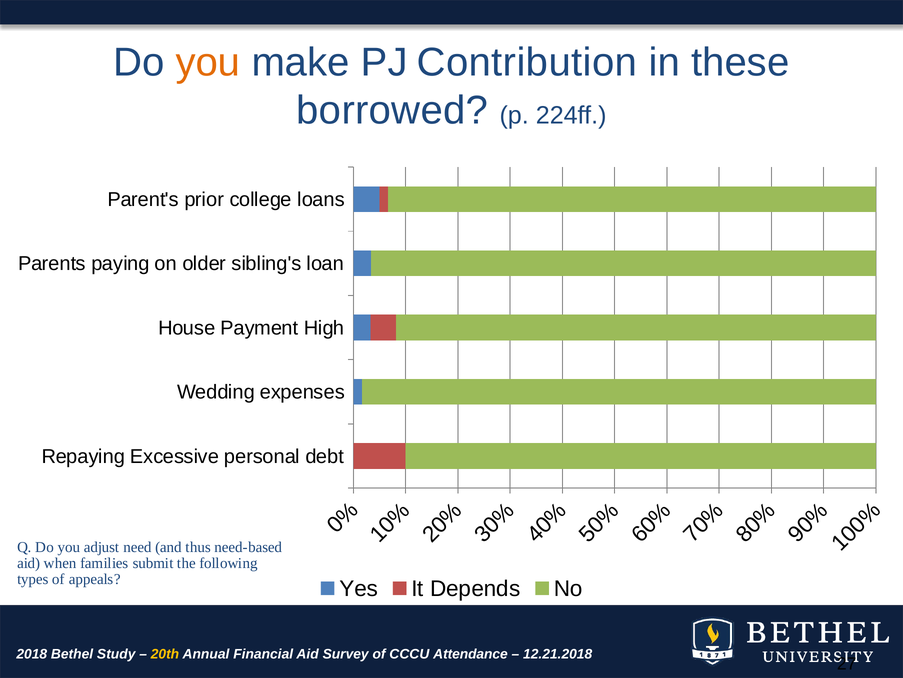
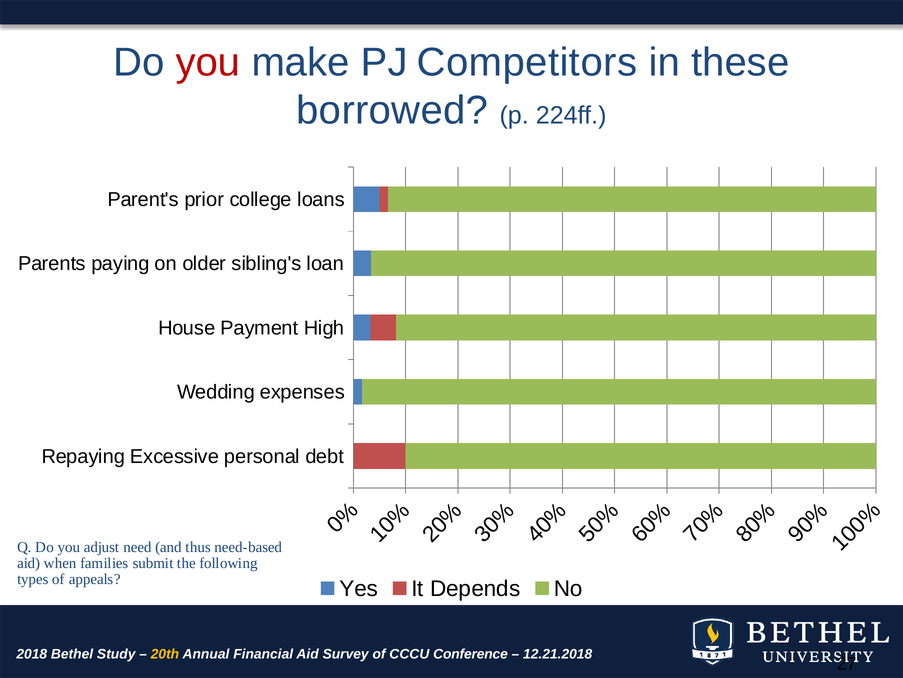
you colour: orange -> red (208, 62)
Contribution: Contribution -> Competitors (527, 62)
Attendance: Attendance -> Conference (471, 653)
